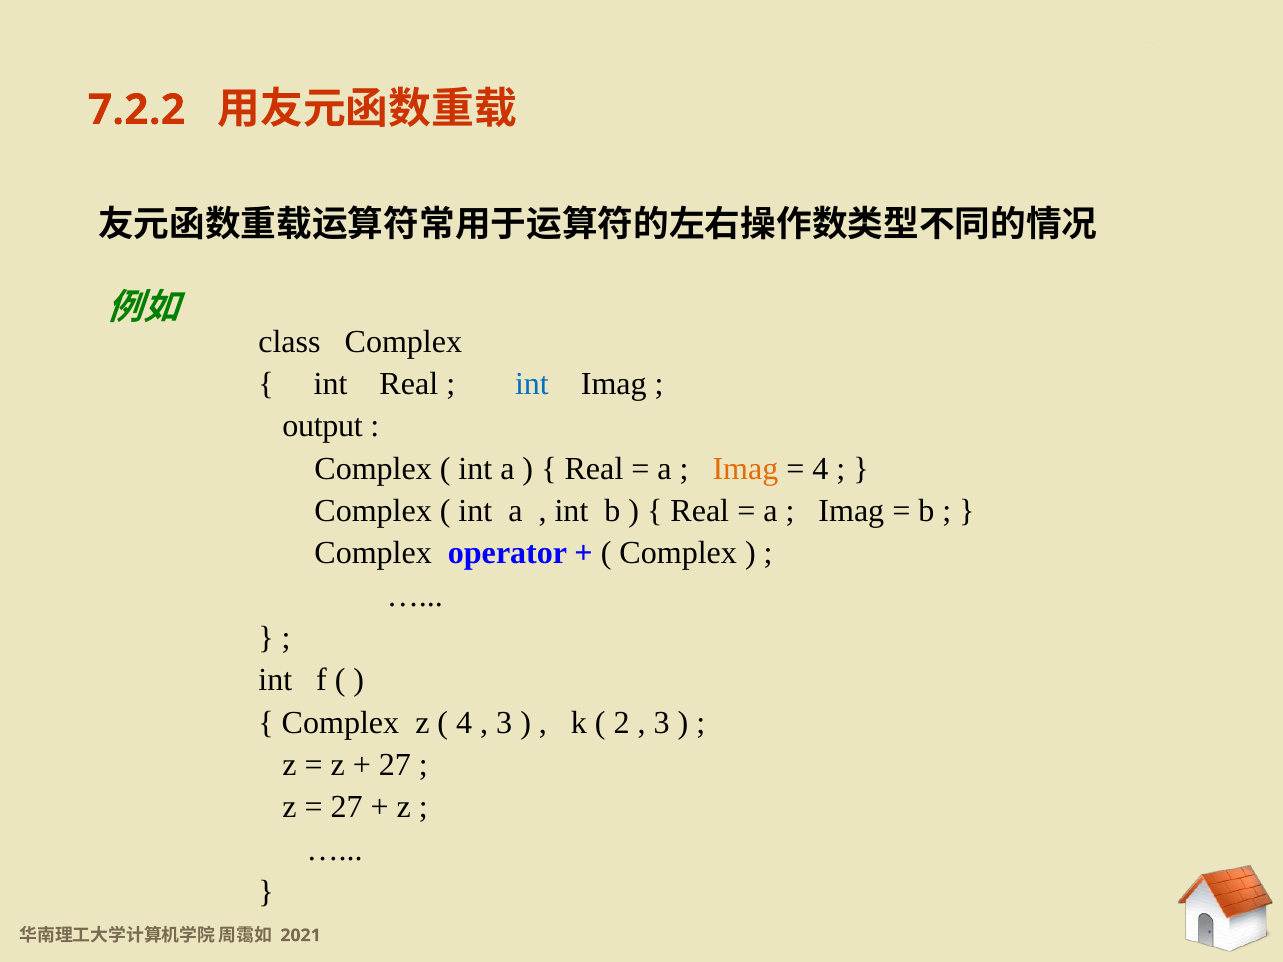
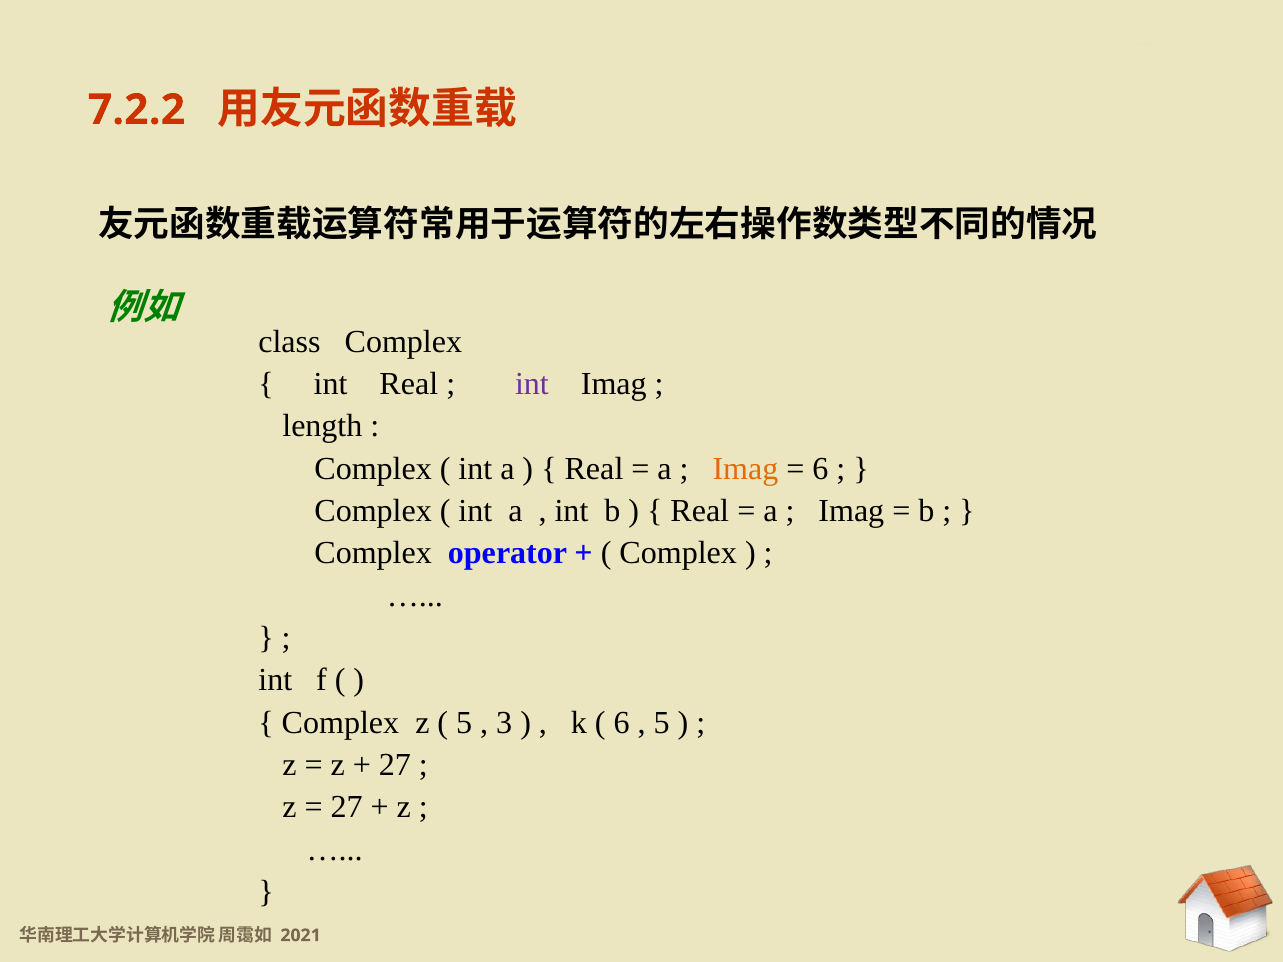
int colour: blue -> purple (532, 384)
output: output -> length (322, 426)
4: 4 -> 6 (821, 469)
4: 4 -> 5 (464, 723)
2: 2 -> 6 (622, 723)
3: 3 -> 5 (662, 723)
